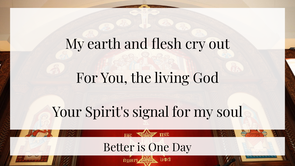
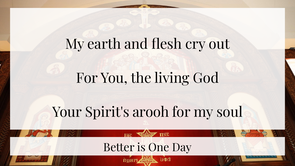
signal: signal -> arooh (151, 112)
